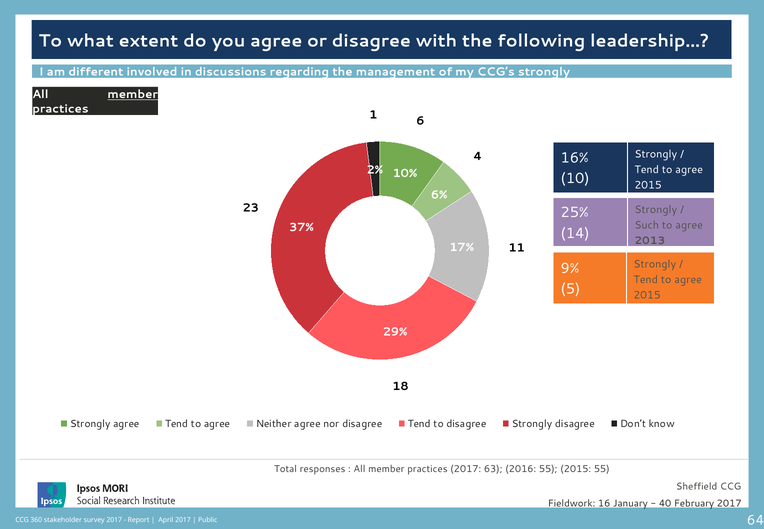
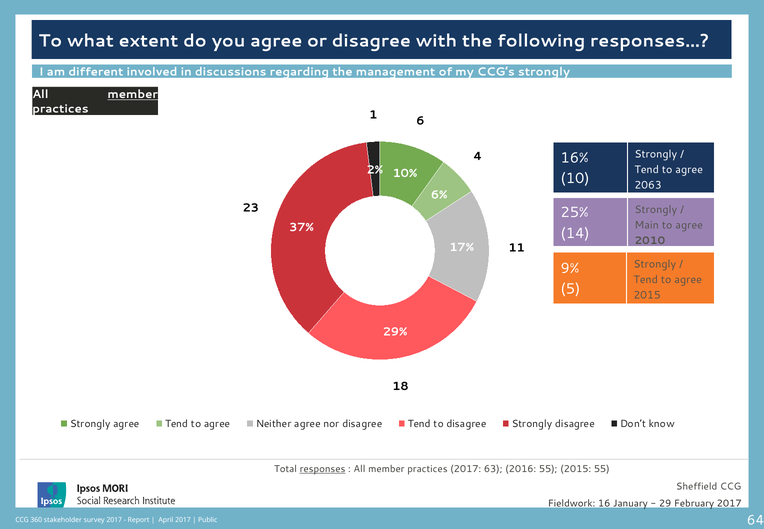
leadership…: leadership… -> responses… (650, 41)
2015: 2015 -> 2063 (648, 185)
Such: Such -> Main (647, 225)
2013: 2013 -> 2010 (650, 240)
responses underline: none -> present (323, 469)
40: 40 -> 29 (665, 503)
